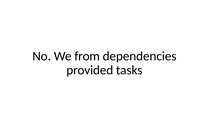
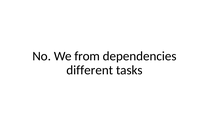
provided: provided -> different (90, 71)
